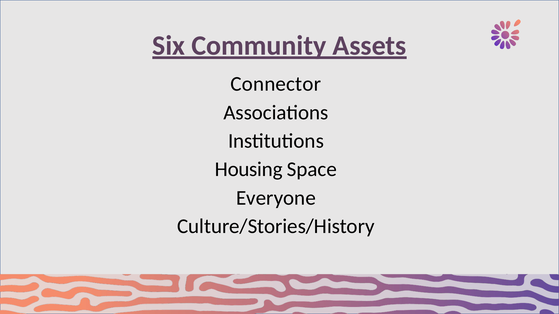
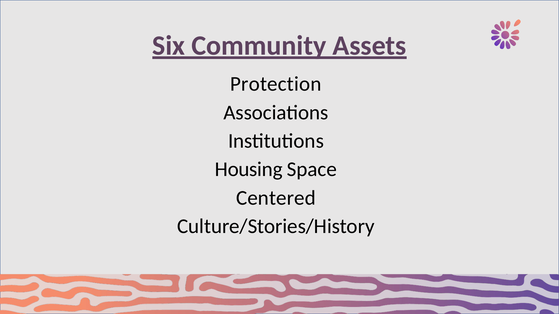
Connector: Connector -> Protection (276, 84)
Everyone: Everyone -> Centered (276, 198)
